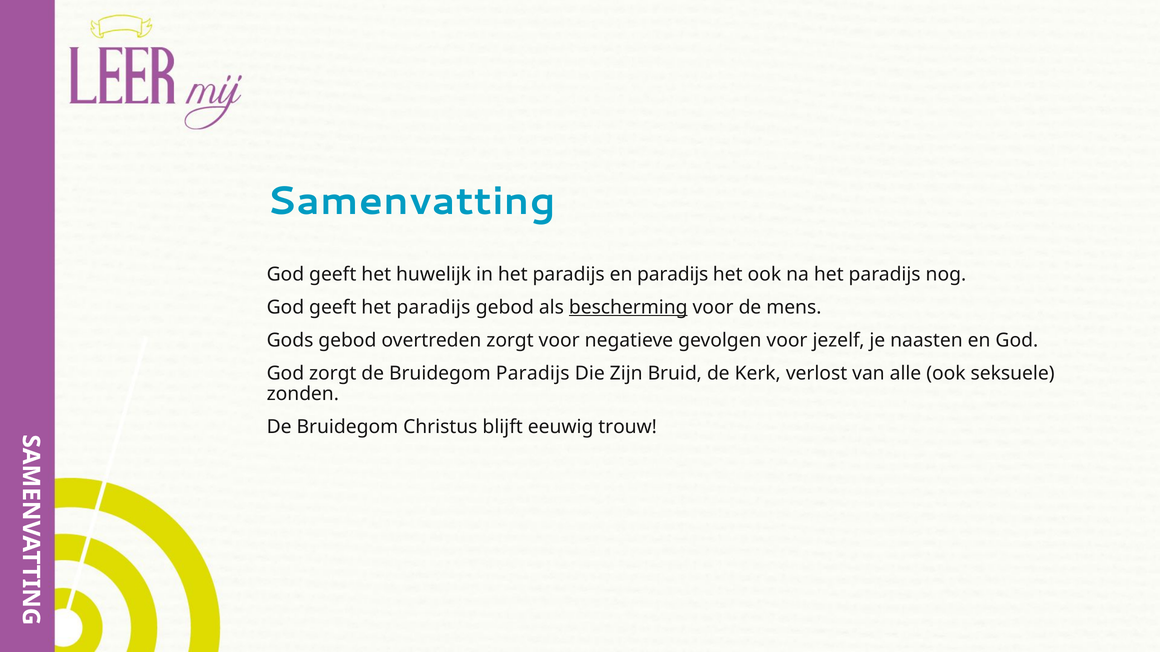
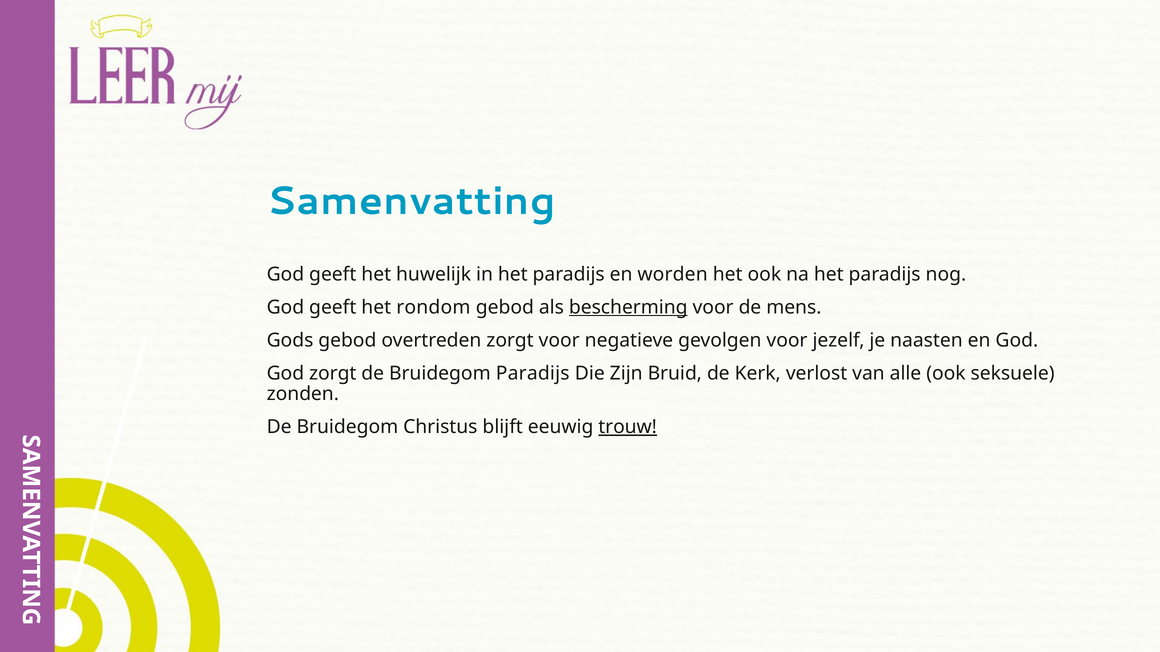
en paradijs: paradijs -> worden (673, 275)
geeft het paradijs: paradijs -> rondom (433, 308)
trouw underline: none -> present (628, 427)
